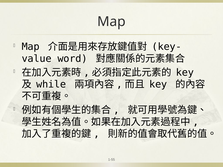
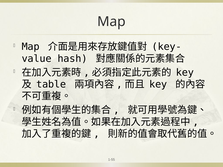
word: word -> hash (72, 59)
while: while -> table (51, 84)
